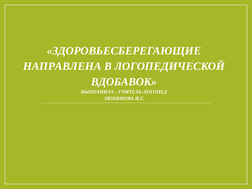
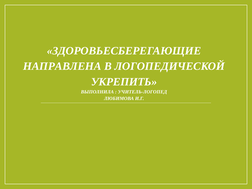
ВДОБАВОК: ВДОБАВОК -> УКРЕПИТЬ (124, 82)
